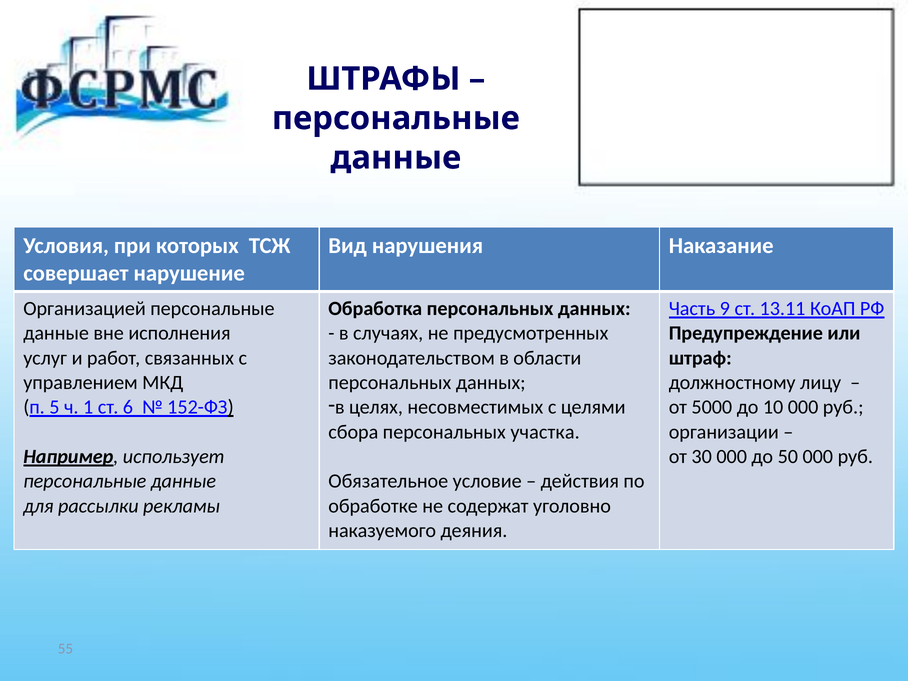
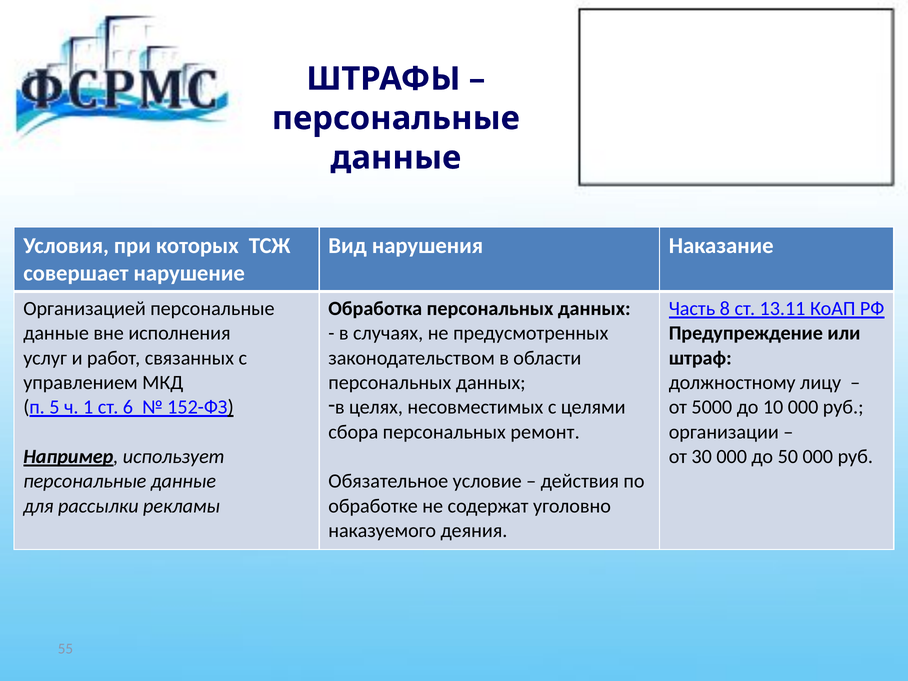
9: 9 -> 8 (725, 309)
участка: участка -> ремонт (545, 432)
